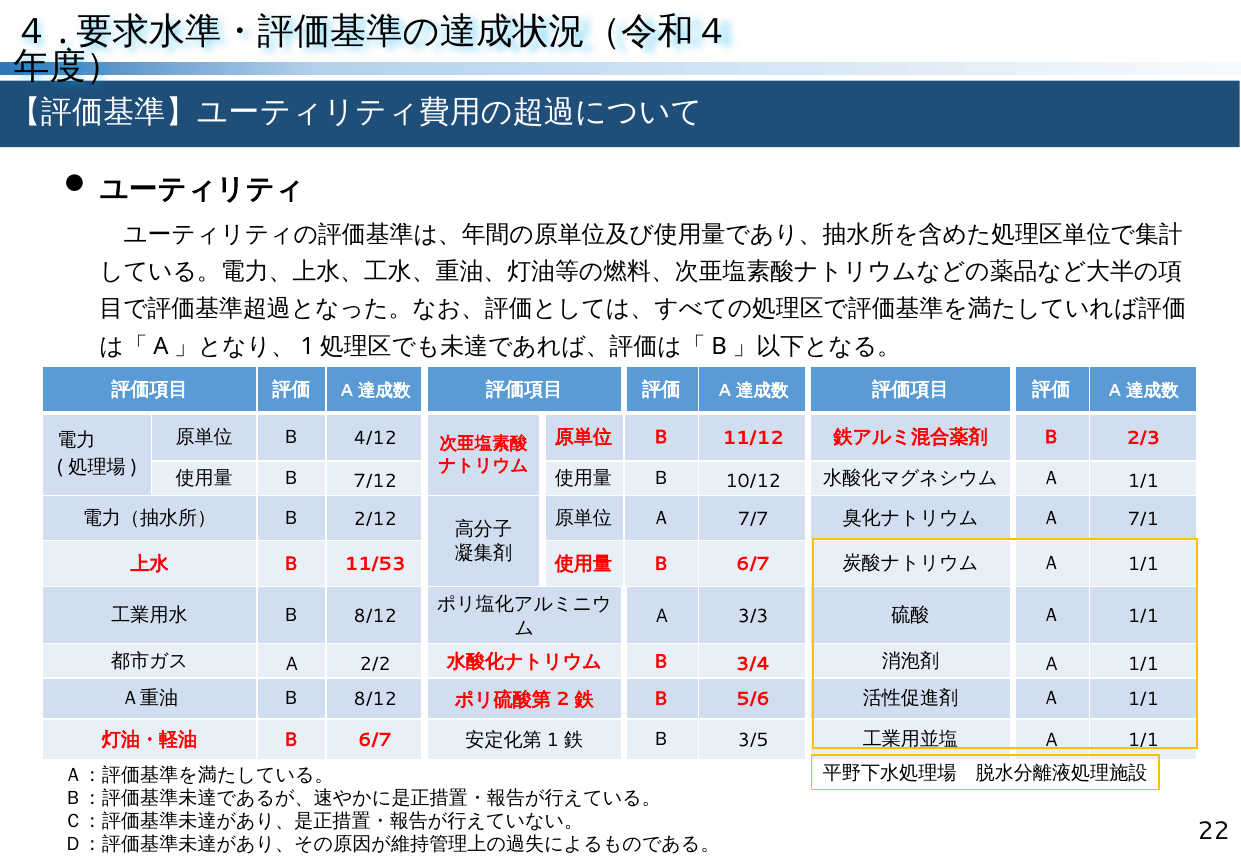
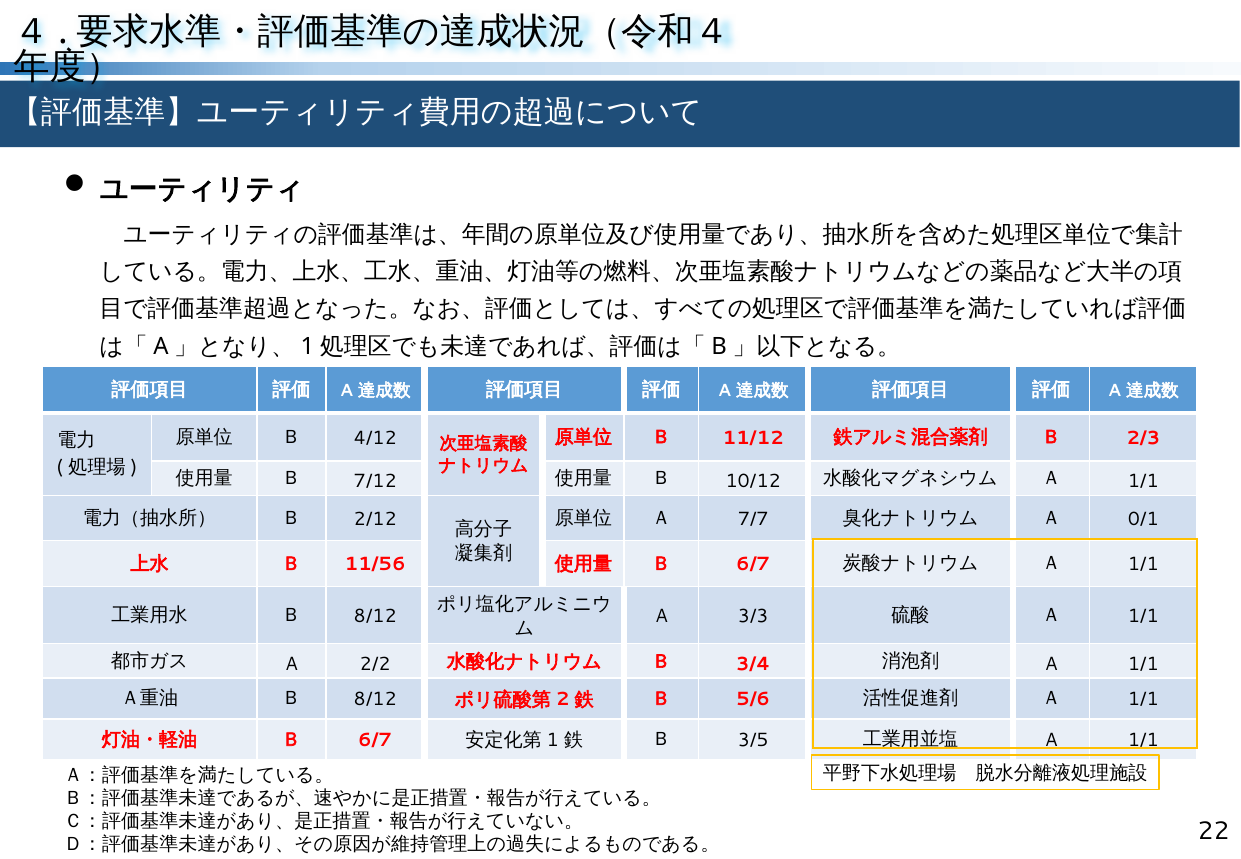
7/1: 7/1 -> 0/1 (1143, 519)
11/53: 11/53 -> 11/56 (375, 565)
